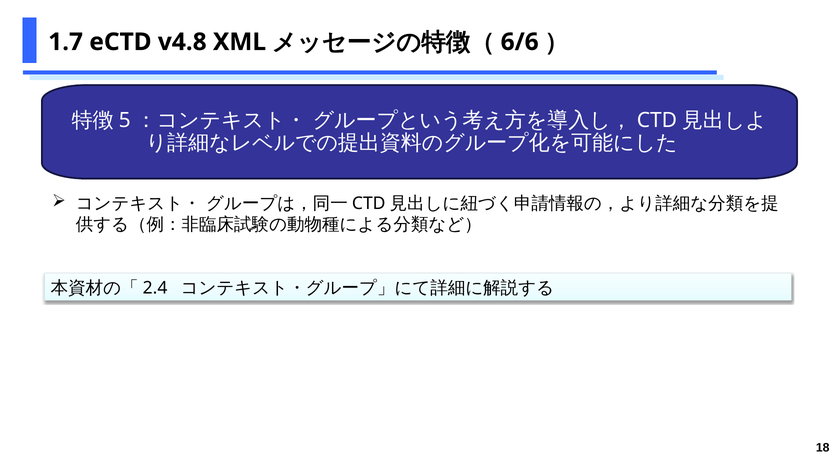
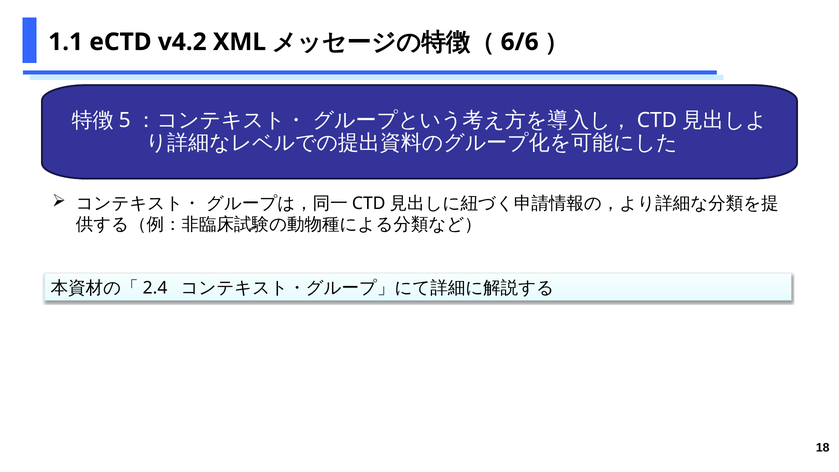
1.7: 1.7 -> 1.1 (66, 42)
v4.8: v4.8 -> v4.2 (182, 42)
